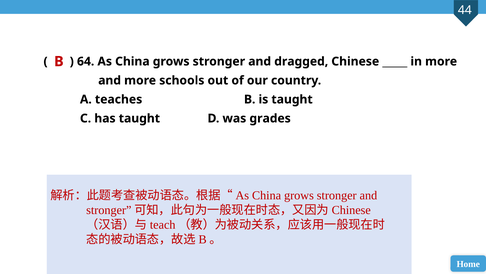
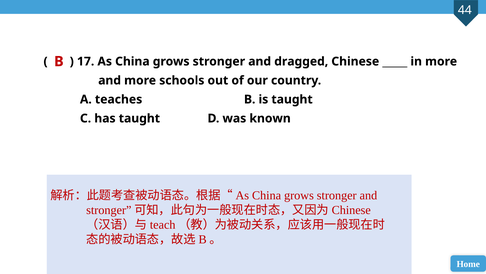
64: 64 -> 17 (86, 61)
grades: grades -> known (270, 118)
